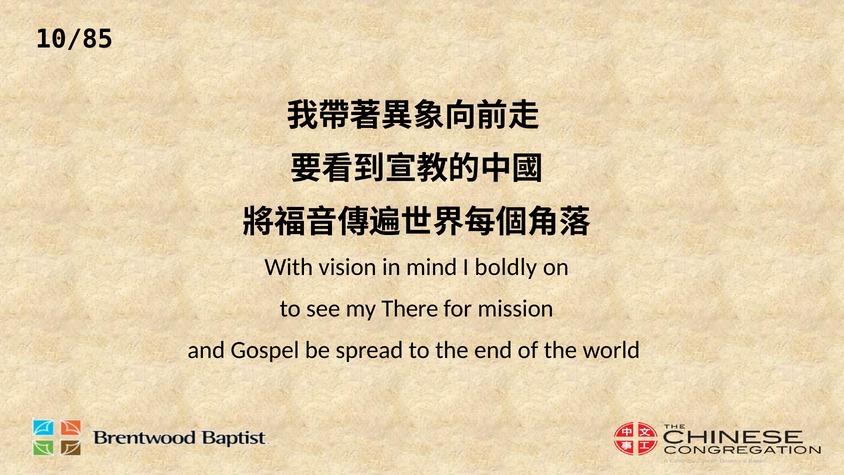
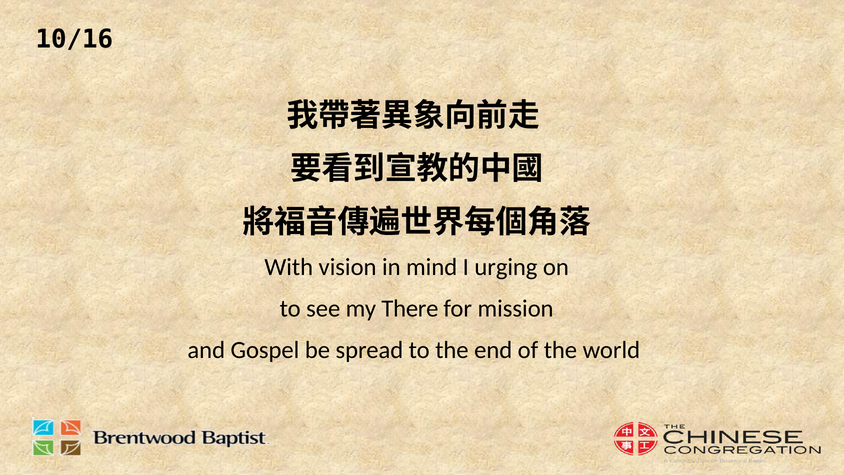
10/85: 10/85 -> 10/16 (74, 39)
boldly: boldly -> urging (506, 267)
